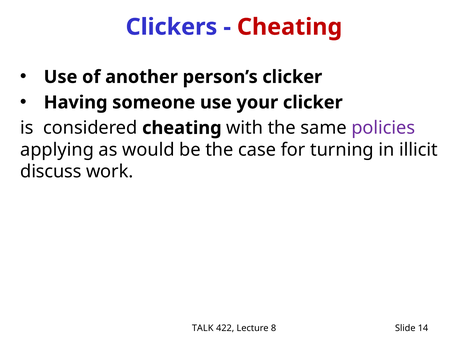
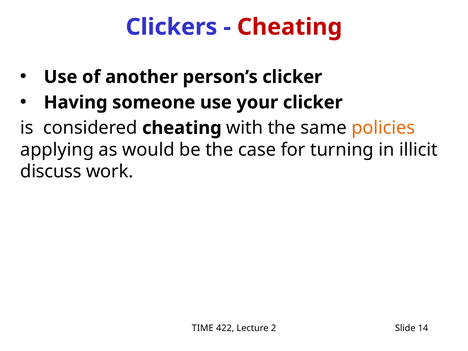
policies colour: purple -> orange (383, 128)
TALK: TALK -> TIME (203, 328)
8: 8 -> 2 (274, 328)
